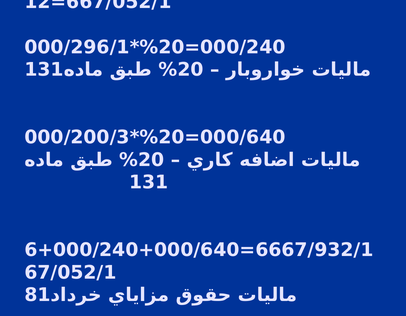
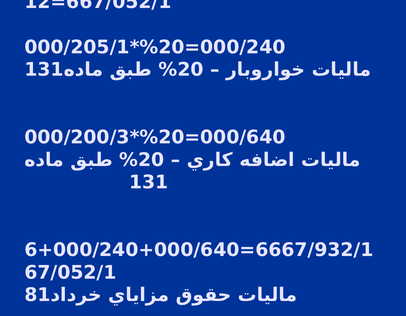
000/296/1: 000/296/1 -> 000/205/1 (77, 47)
